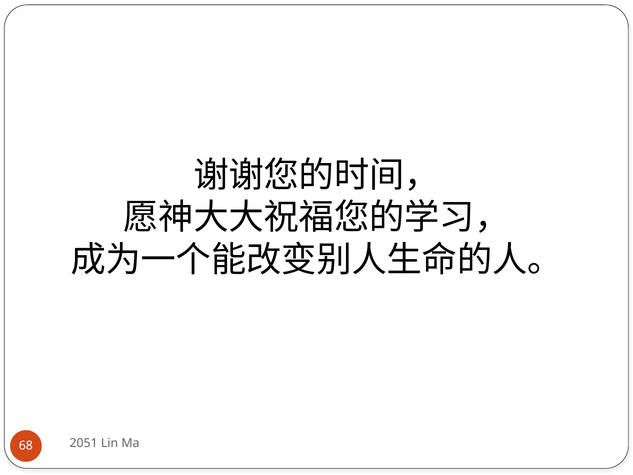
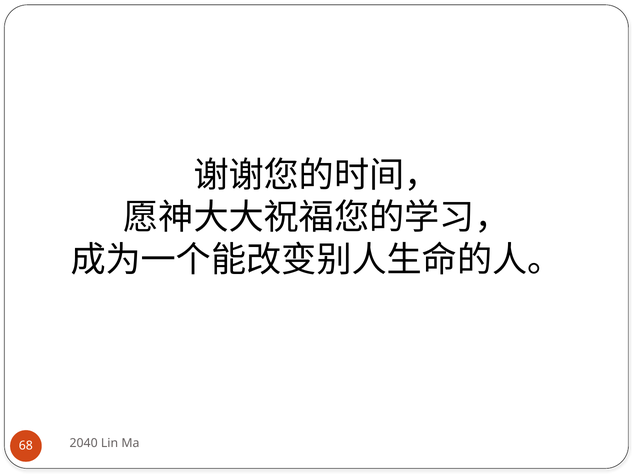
2051: 2051 -> 2040 (84, 443)
